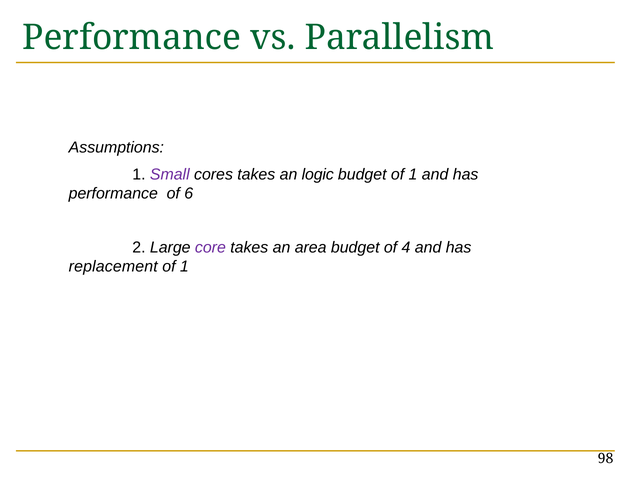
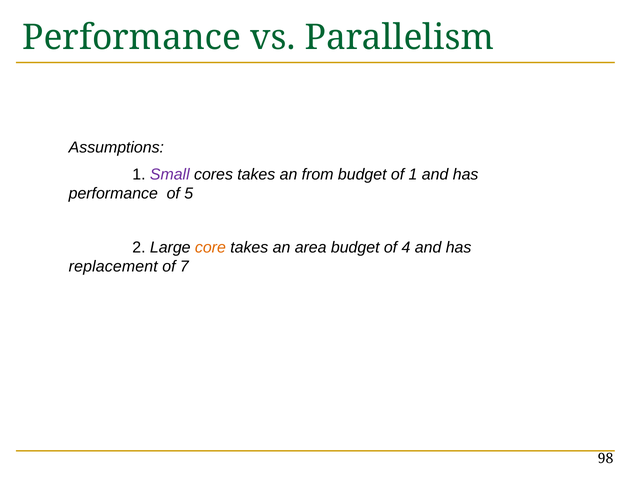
logic: logic -> from (318, 174)
6: 6 -> 5 (189, 193)
core colour: purple -> orange (210, 248)
1: 1 -> 7 (184, 267)
